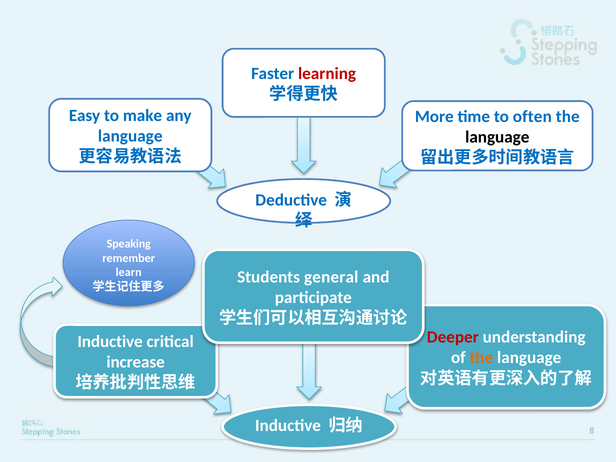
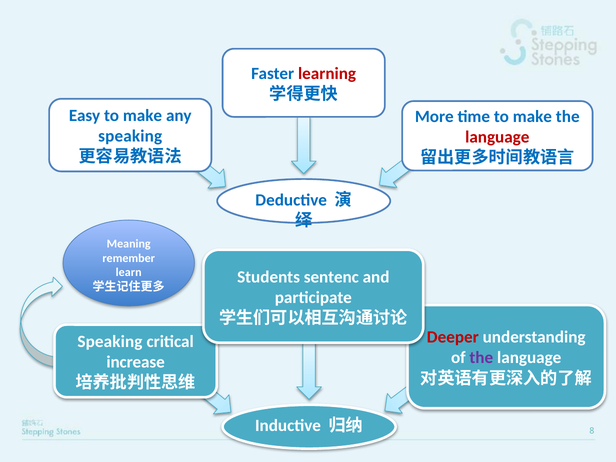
time to often: often -> make (532, 116)
language: language -> speaking (130, 136)
language colour: black -> red (497, 137)
Speaking: Speaking -> Meaning (129, 244)
general: general -> sentenc (331, 277)
Inductive: Inductive -> Speaking (110, 342)
the colour: orange -> purple (481, 358)
